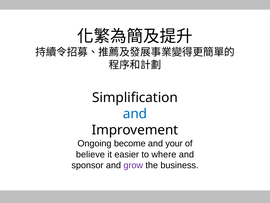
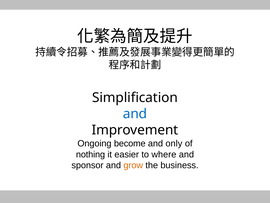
your: your -> only (174, 143)
believe: believe -> nothing (91, 154)
grow colour: purple -> orange (133, 165)
